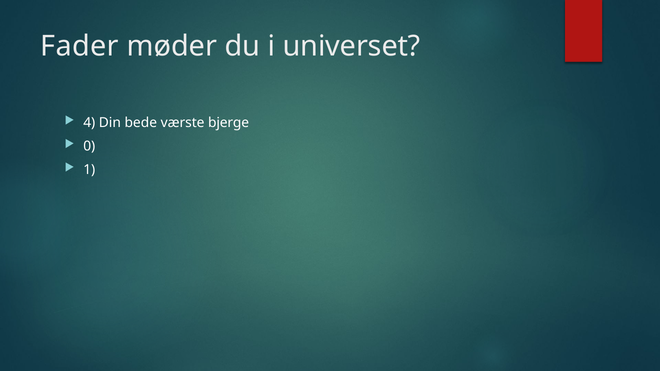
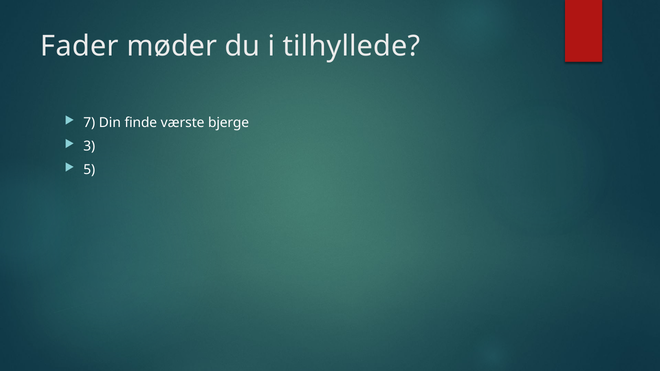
universet: universet -> tilhyllede (351, 46)
4: 4 -> 7 (89, 123)
bede: bede -> finde (141, 123)
0: 0 -> 3 (89, 146)
1: 1 -> 5 (89, 170)
